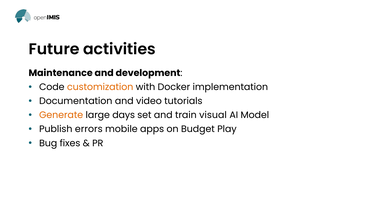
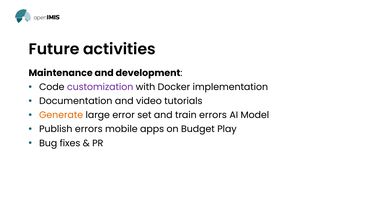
customization colour: orange -> purple (100, 87)
days: days -> error (124, 115)
train visual: visual -> errors (213, 115)
